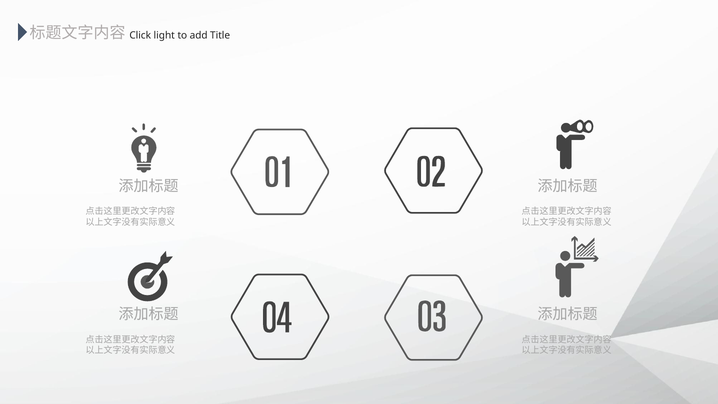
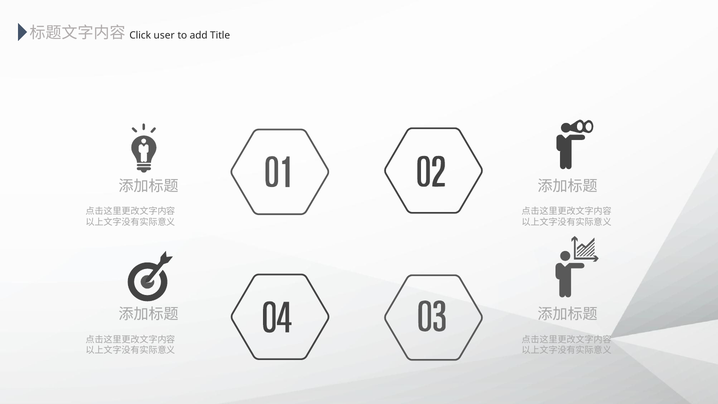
light: light -> user (164, 35)
